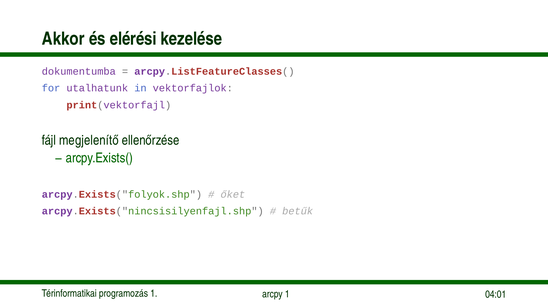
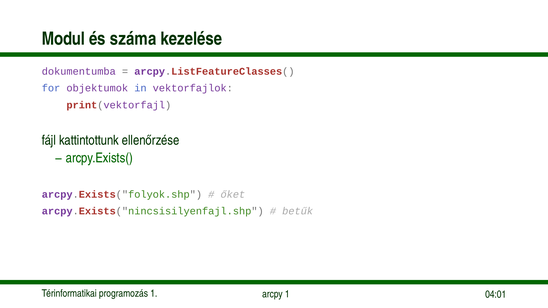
Akkor: Akkor -> Modul (63, 39)
elérési: elérési -> száma (133, 39)
utalhatunk: utalhatunk -> objektumok (97, 88)
megjelenítő: megjelenítő -> kattintottunk (89, 141)
